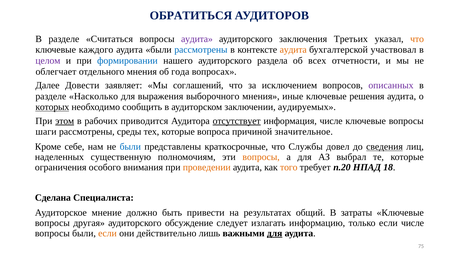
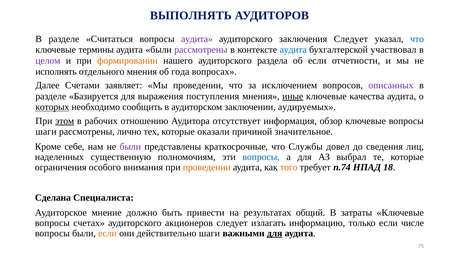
ОБРАТИТЬСЯ: ОБРАТИТЬСЯ -> ВЫПОЛНЯТЬ (191, 16)
заключения Третьих: Третьих -> Следует (351, 39)
что colour: orange -> blue (417, 39)
каждого: каждого -> термины (96, 50)
рассмотрены colour: blue -> purple (201, 50)
аудита colour: orange -> blue (293, 50)
формировании colour: blue -> orange (127, 61)
об всех: всех -> если (317, 61)
облегчает: облегчает -> исполнять (56, 72)
Довести: Довести -> Счетами (82, 85)
Мы соглашений: соглашений -> проведении (198, 85)
Насколько: Насколько -> Базируется (94, 96)
выборочного: выборочного -> поступления (213, 96)
иные underline: none -> present (293, 96)
решения: решения -> качества (367, 96)
приводится: приводится -> отношению (144, 121)
отсутствует underline: present -> none (237, 121)
информация числе: числе -> обзор (331, 121)
среды: среды -> лично (129, 132)
вопроса: вопроса -> оказали (213, 132)
были colour: blue -> purple (130, 147)
сведения underline: present -> none (385, 147)
вопросы colour: orange -> blue (261, 157)
п.20: п.20 -> п.74 (342, 167)
другая: другая -> счетах (89, 223)
обсуждение: обсуждение -> акционеров (189, 223)
действительно лишь: лишь -> шаги (209, 233)
